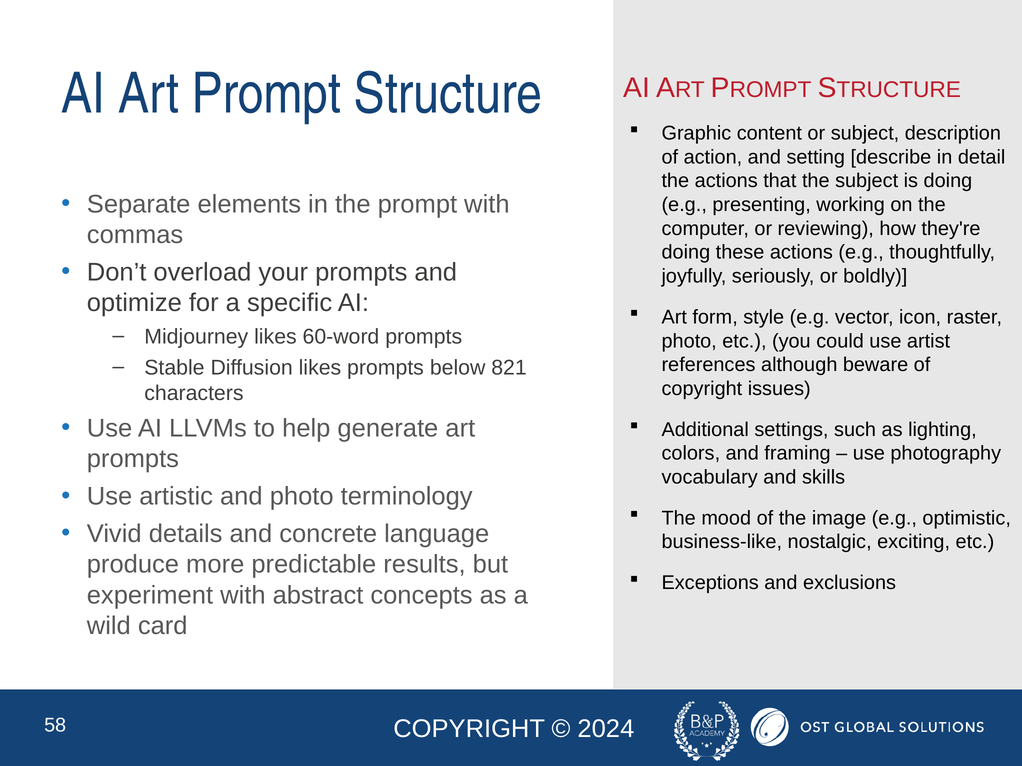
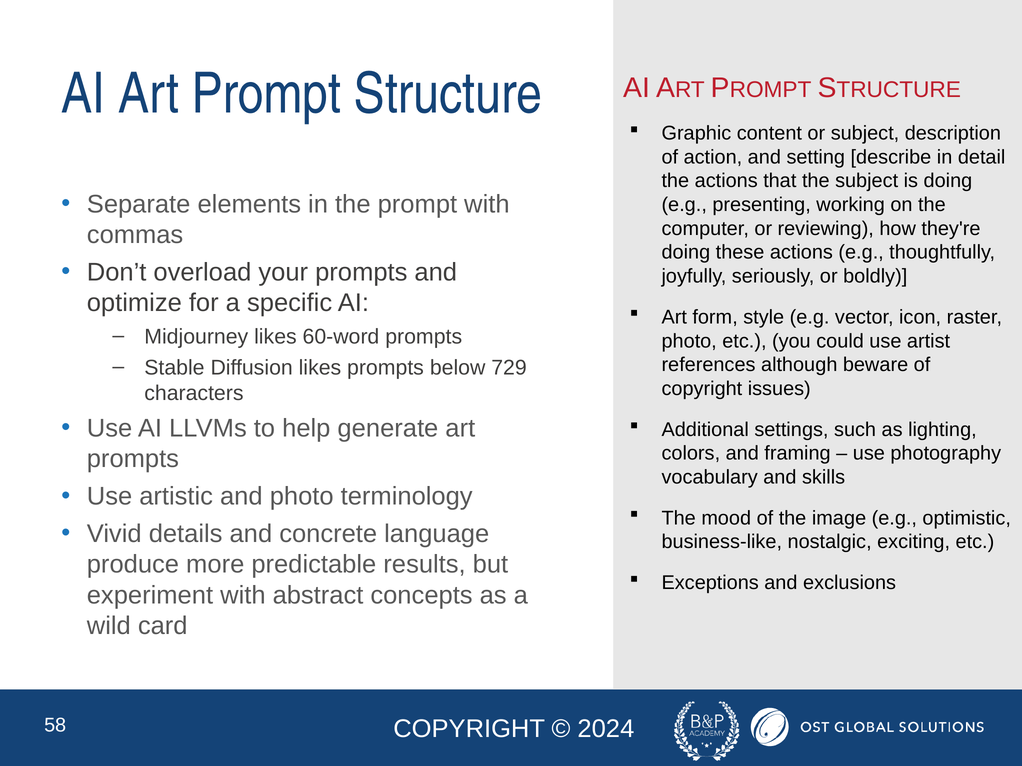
821: 821 -> 729 (509, 368)
